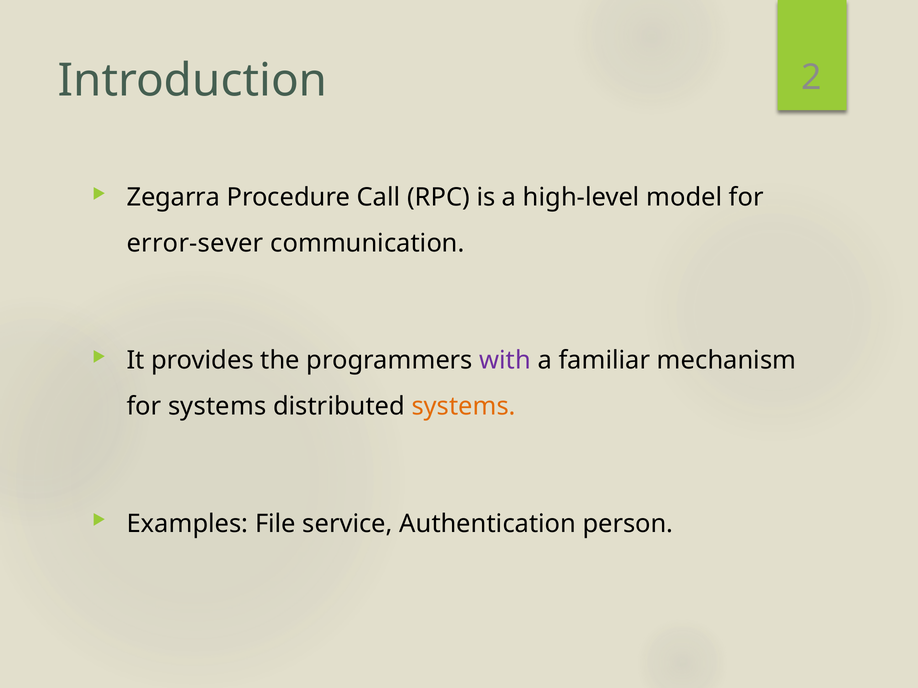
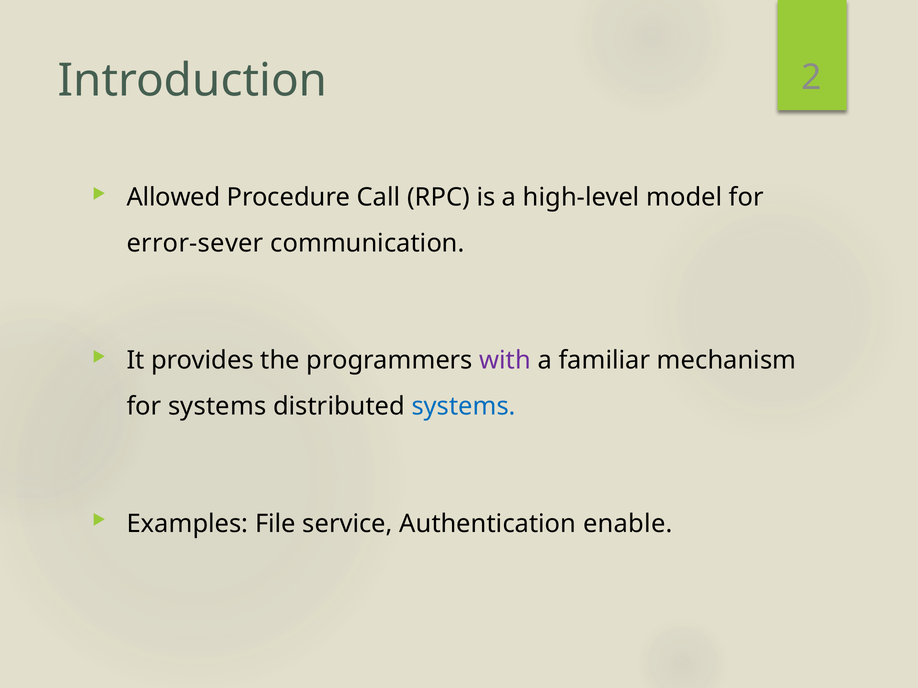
Zegarra: Zegarra -> Allowed (173, 198)
systems colour: orange -> blue (464, 407)
person: person -> enable (628, 524)
